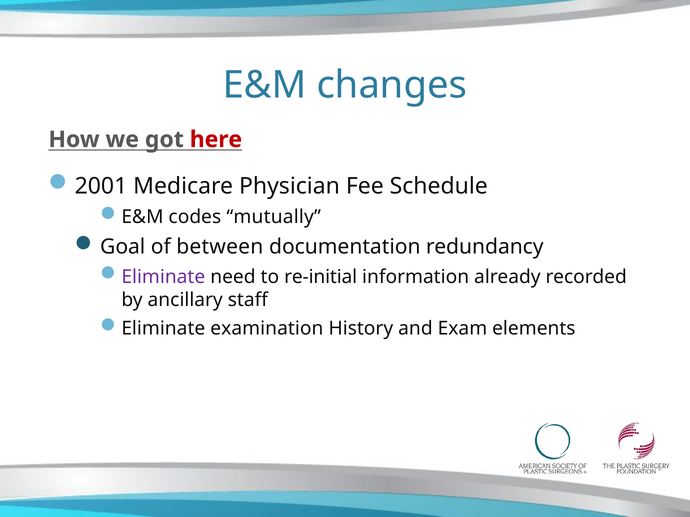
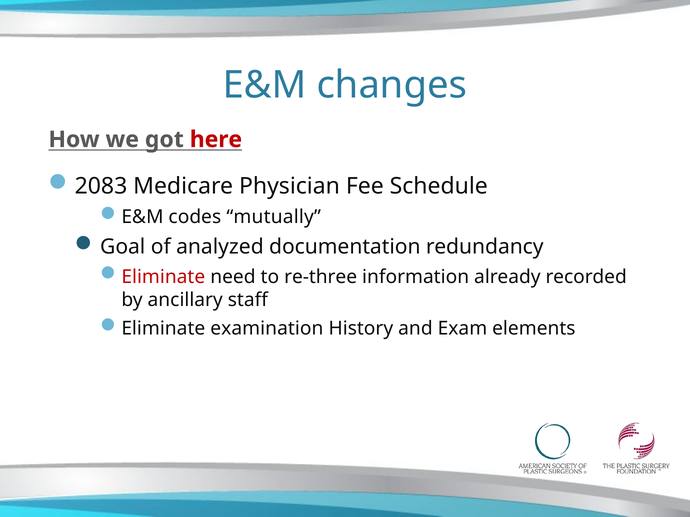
2001: 2001 -> 2083 (101, 186)
between: between -> analyzed (220, 247)
Eliminate colour: purple -> red (163, 277)
re-initial: re-initial -> re-three (321, 277)
